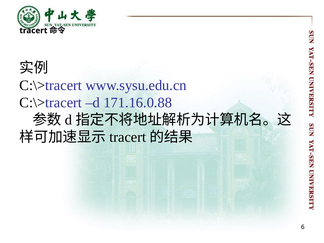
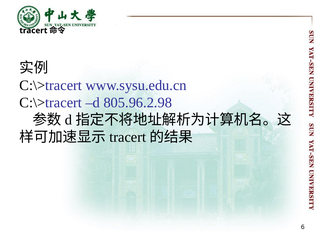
171.16.0.88: 171.16.0.88 -> 805.96.2.98 (138, 103)
